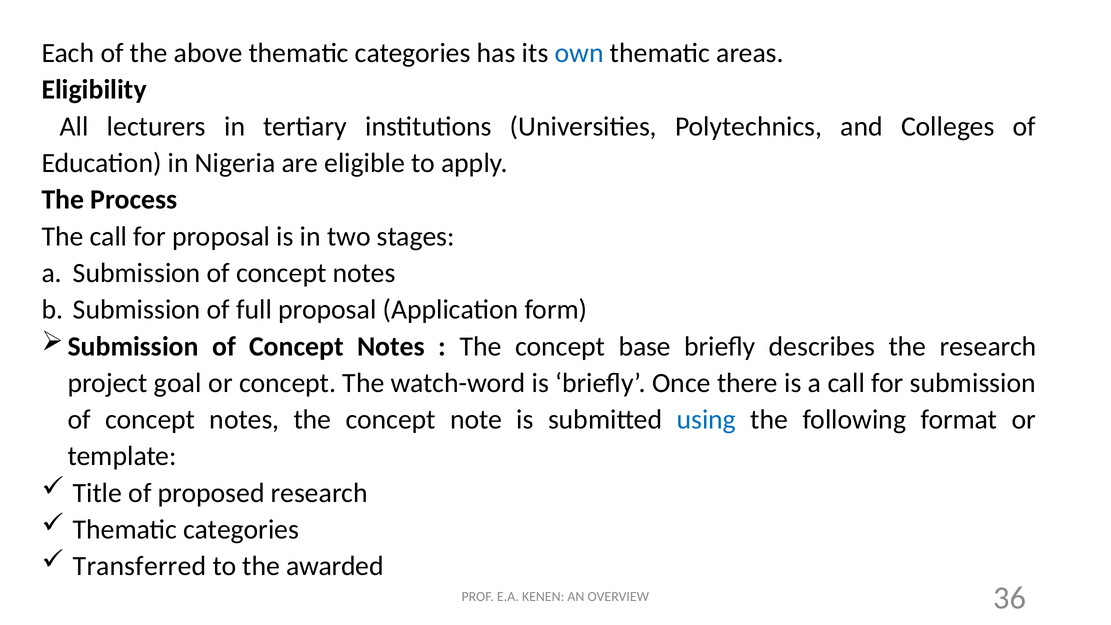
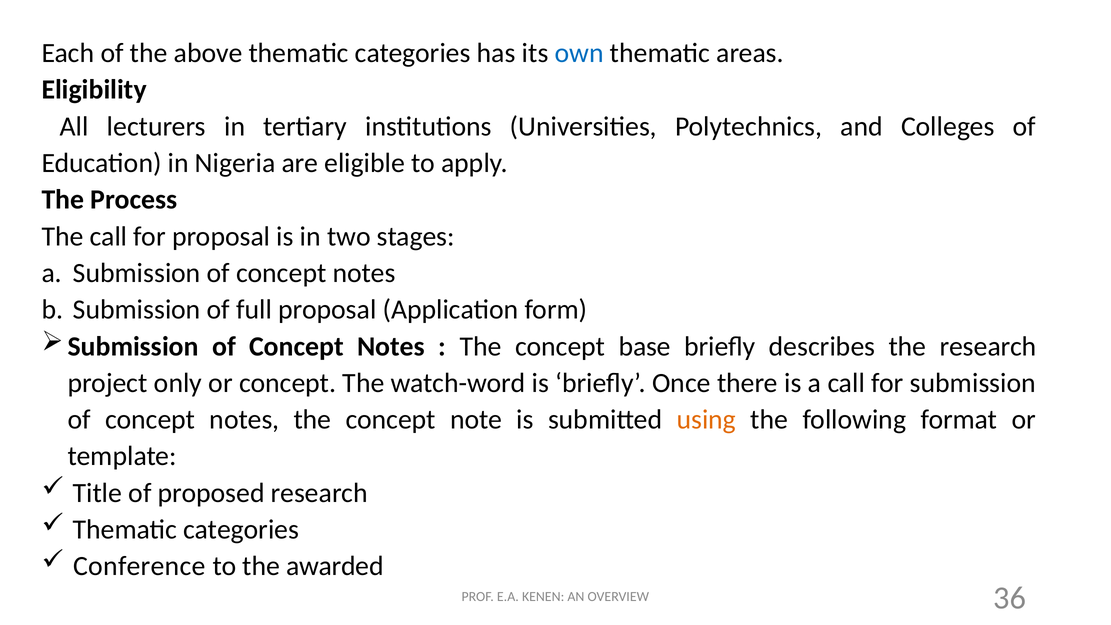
goal: goal -> only (178, 383)
using colour: blue -> orange (706, 420)
Transferred: Transferred -> Conference (139, 566)
